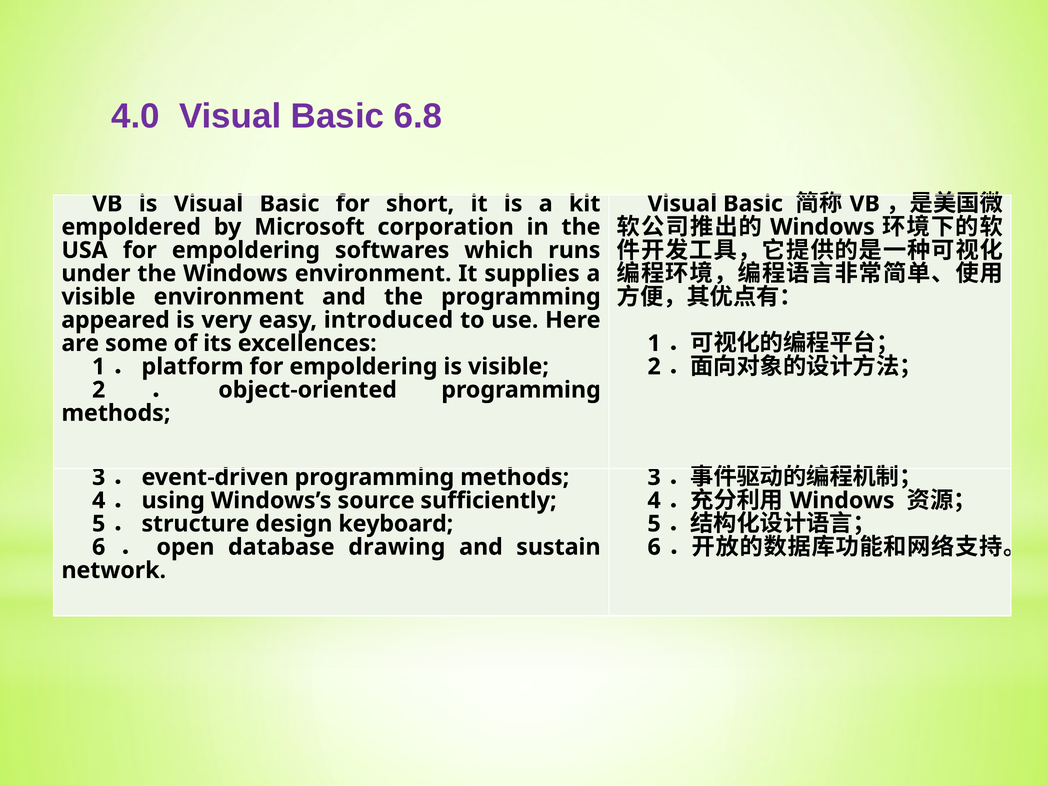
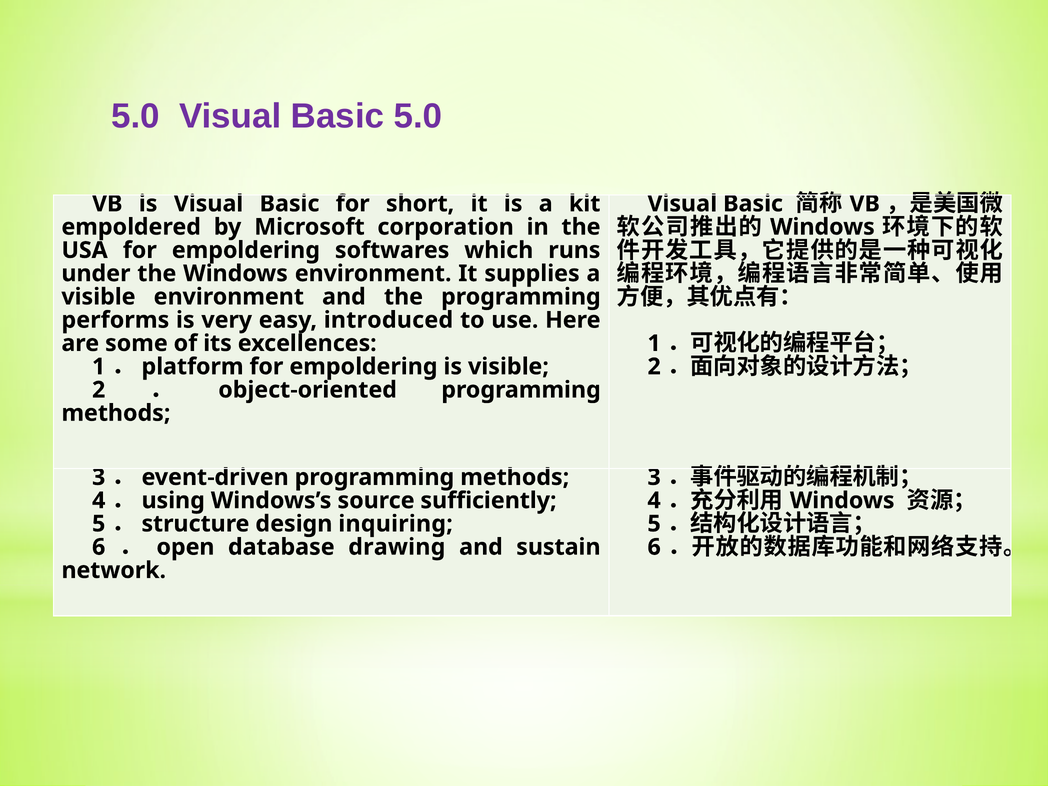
4.0: 4.0 -> 5.0 (135, 116)
Basic 6.8: 6.8 -> 5.0 (418, 116)
appeared: appeared -> performs (115, 320)
keyboard: keyboard -> inquiring (396, 524)
